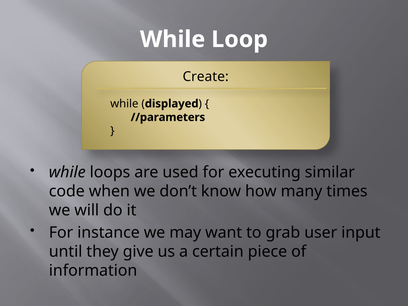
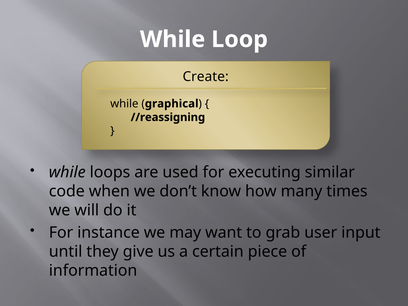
displayed: displayed -> graphical (172, 104)
//parameters: //parameters -> //reassigning (168, 117)
